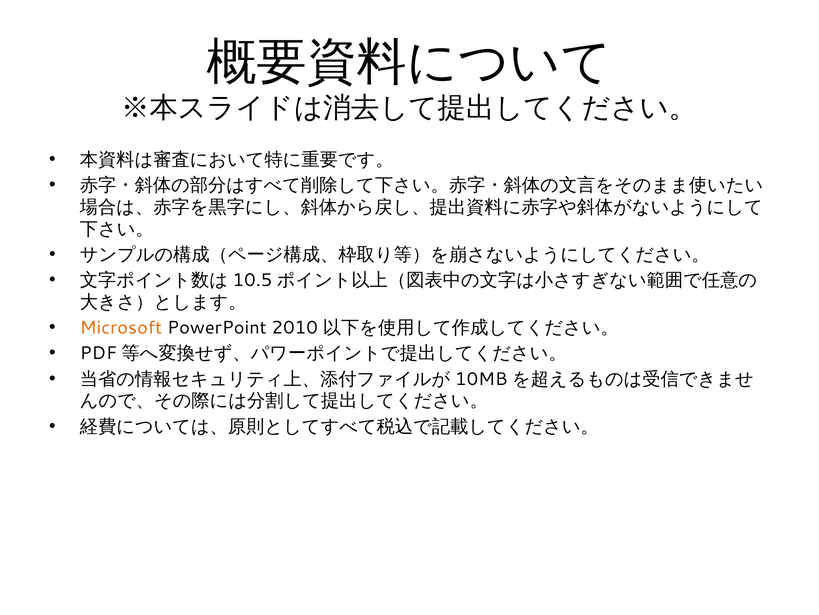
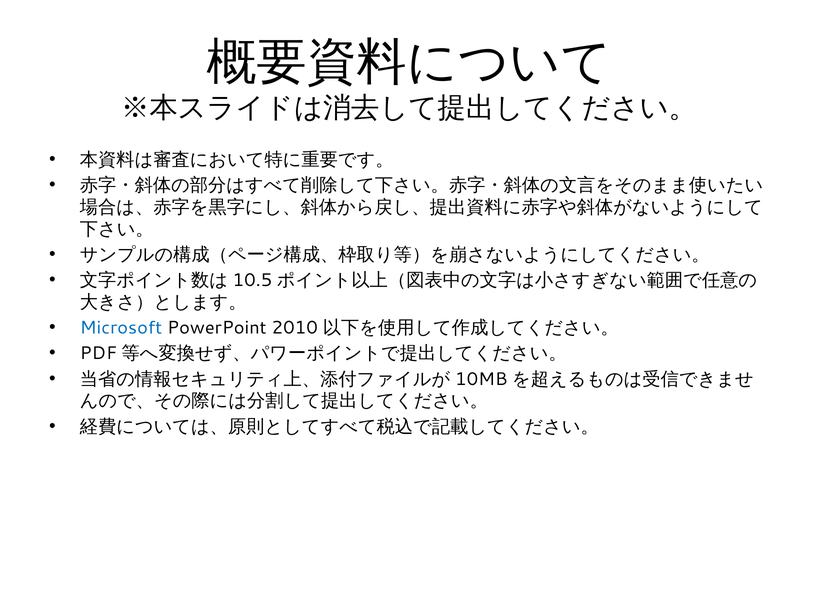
Microsoft colour: orange -> blue (121, 327)
